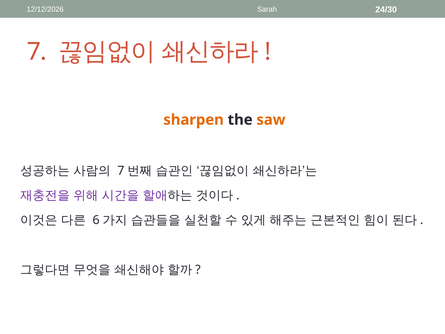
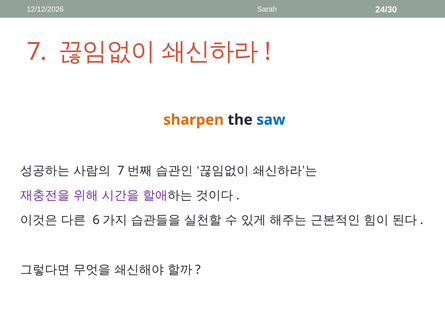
saw colour: orange -> blue (271, 120)
